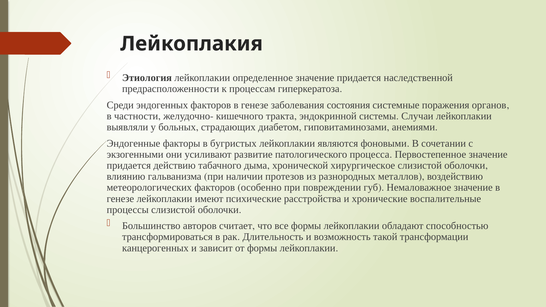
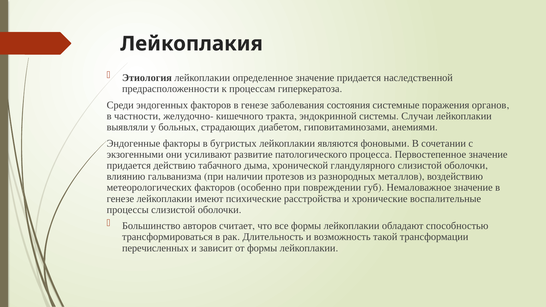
хирургическое: хирургическое -> гландулярного (363, 166)
канцерогенных: канцерогенных -> перечисленных (155, 248)
